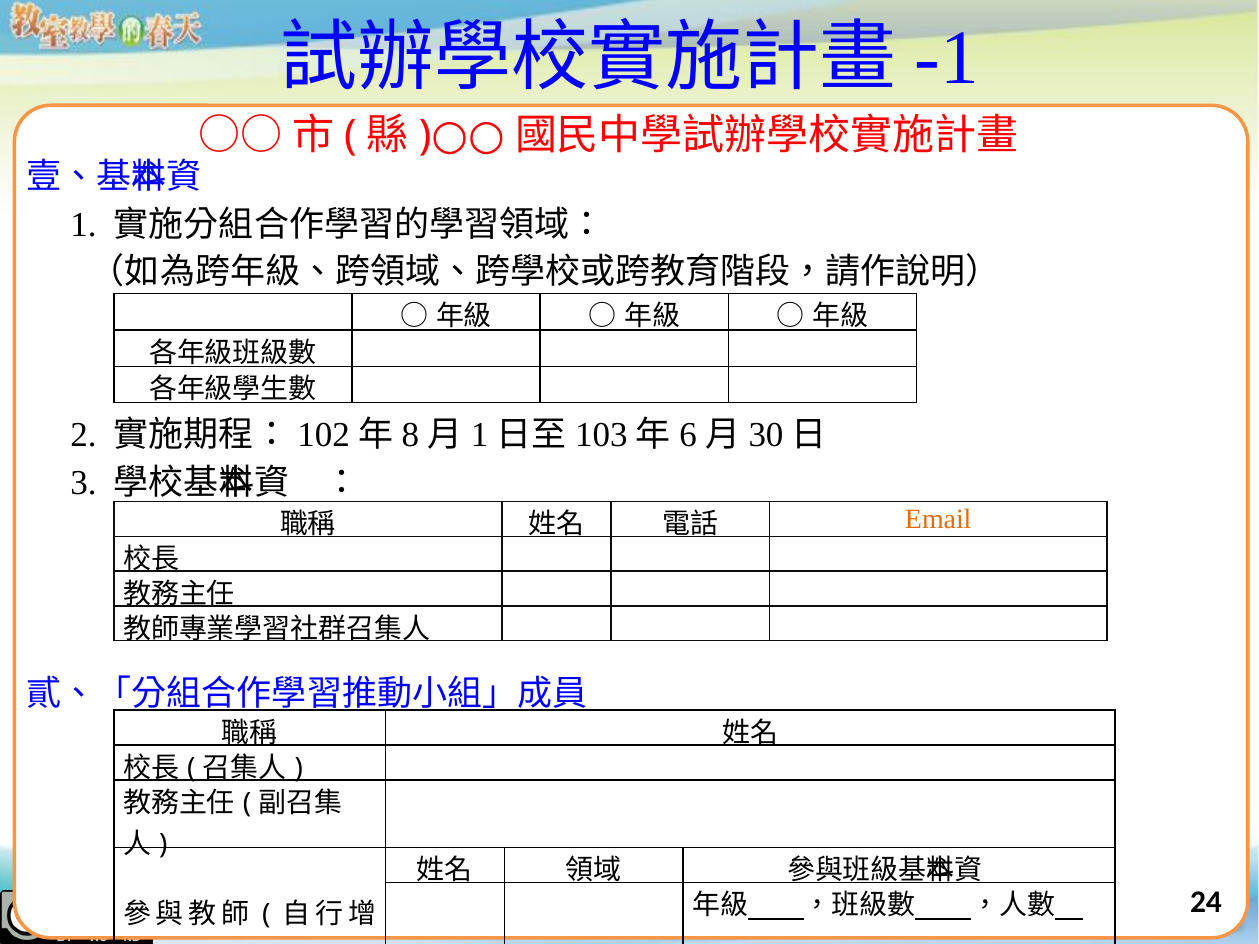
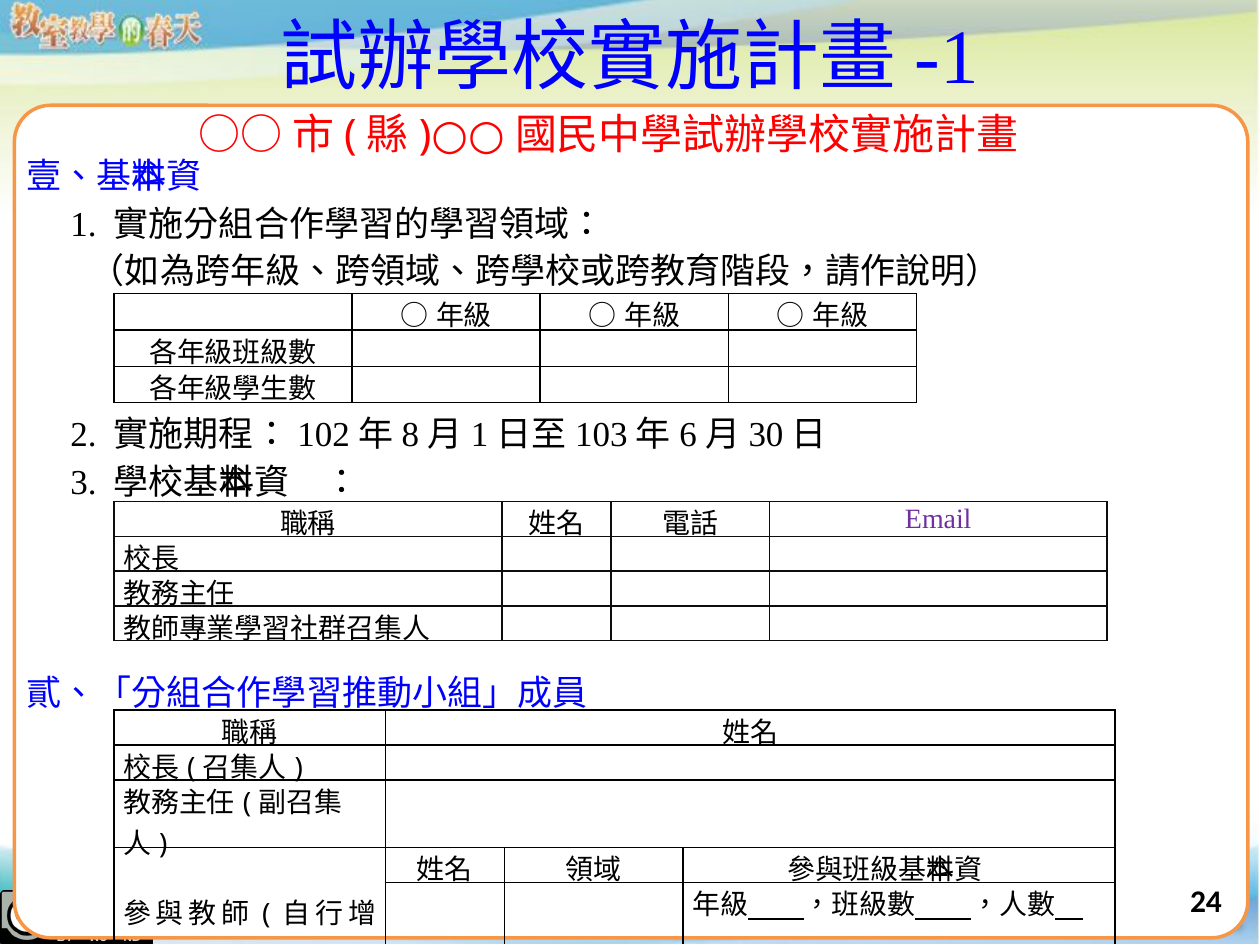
Email colour: orange -> purple (938, 519)
